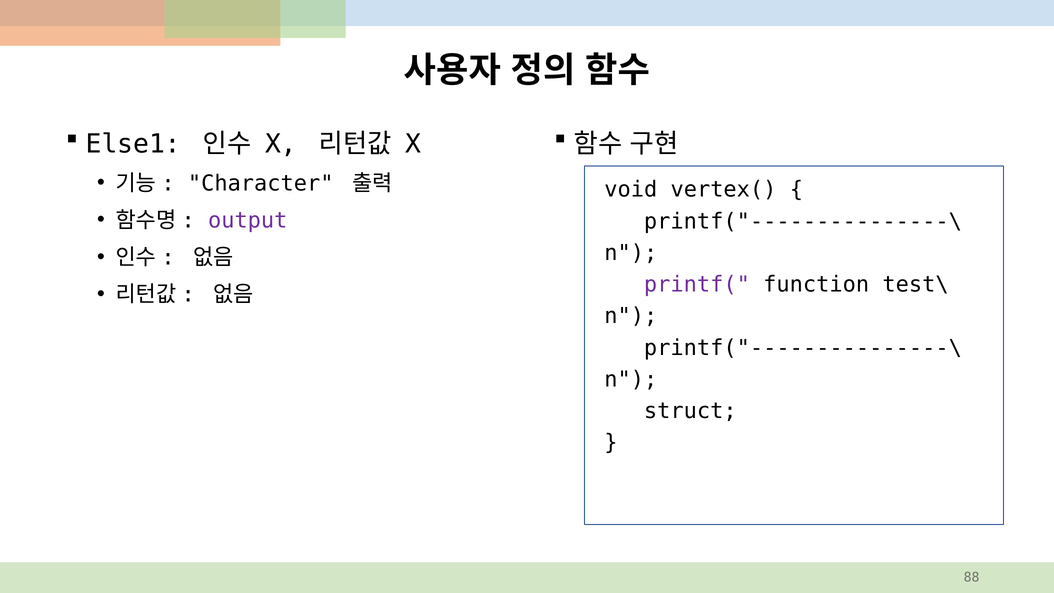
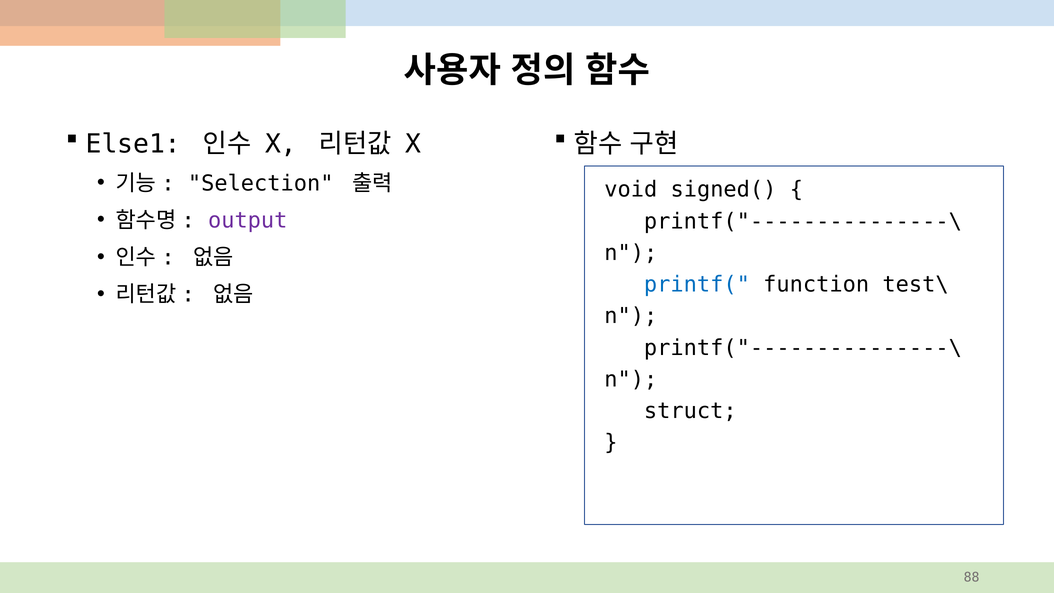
Character: Character -> Selection (261, 183)
vertex(: vertex( -> signed( (723, 190)
printf( colour: purple -> blue (697, 285)
